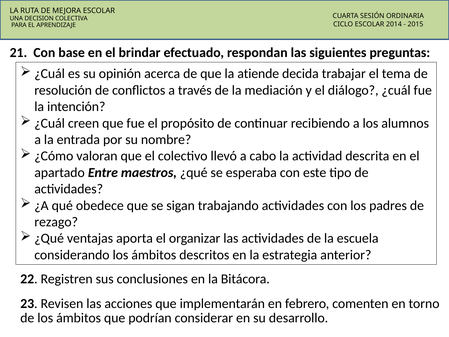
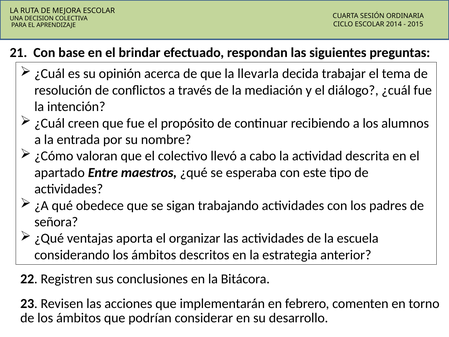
atiende: atiende -> llevarla (258, 74)
rezago: rezago -> señora (56, 222)
